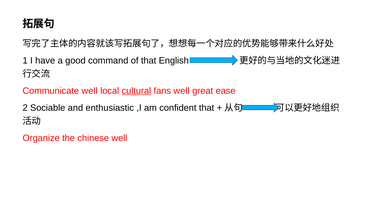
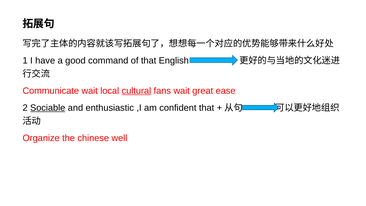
Communicate well: well -> wait (90, 91)
fans well: well -> wait (182, 91)
Sociable underline: none -> present (48, 108)
